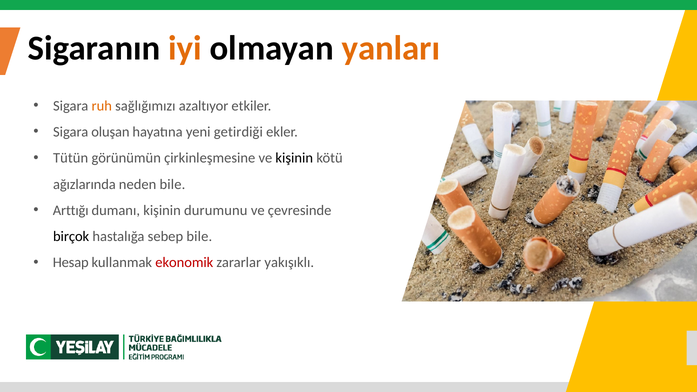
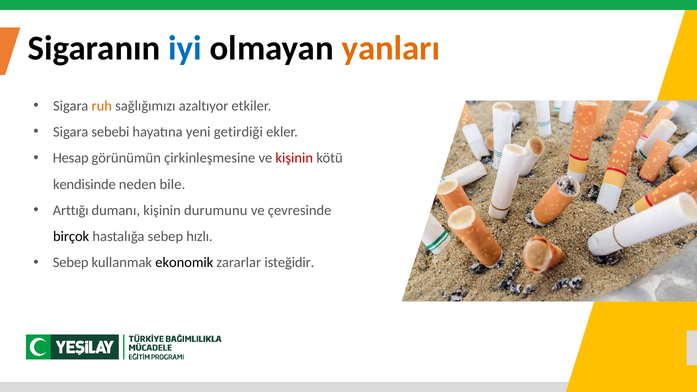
iyi colour: orange -> blue (185, 48)
oluşan: oluşan -> sebebi (110, 132)
Tütün: Tütün -> Hesap (71, 158)
kişinin colour: black -> red (294, 158)
ağızlarında: ağızlarında -> kendisinde (84, 184)
sebep bile: bile -> hızlı (199, 237)
Hesap: Hesap -> Sebep (71, 263)
ekonomik colour: red -> black (184, 263)
yakışıklı: yakışıklı -> isteğidir (289, 263)
